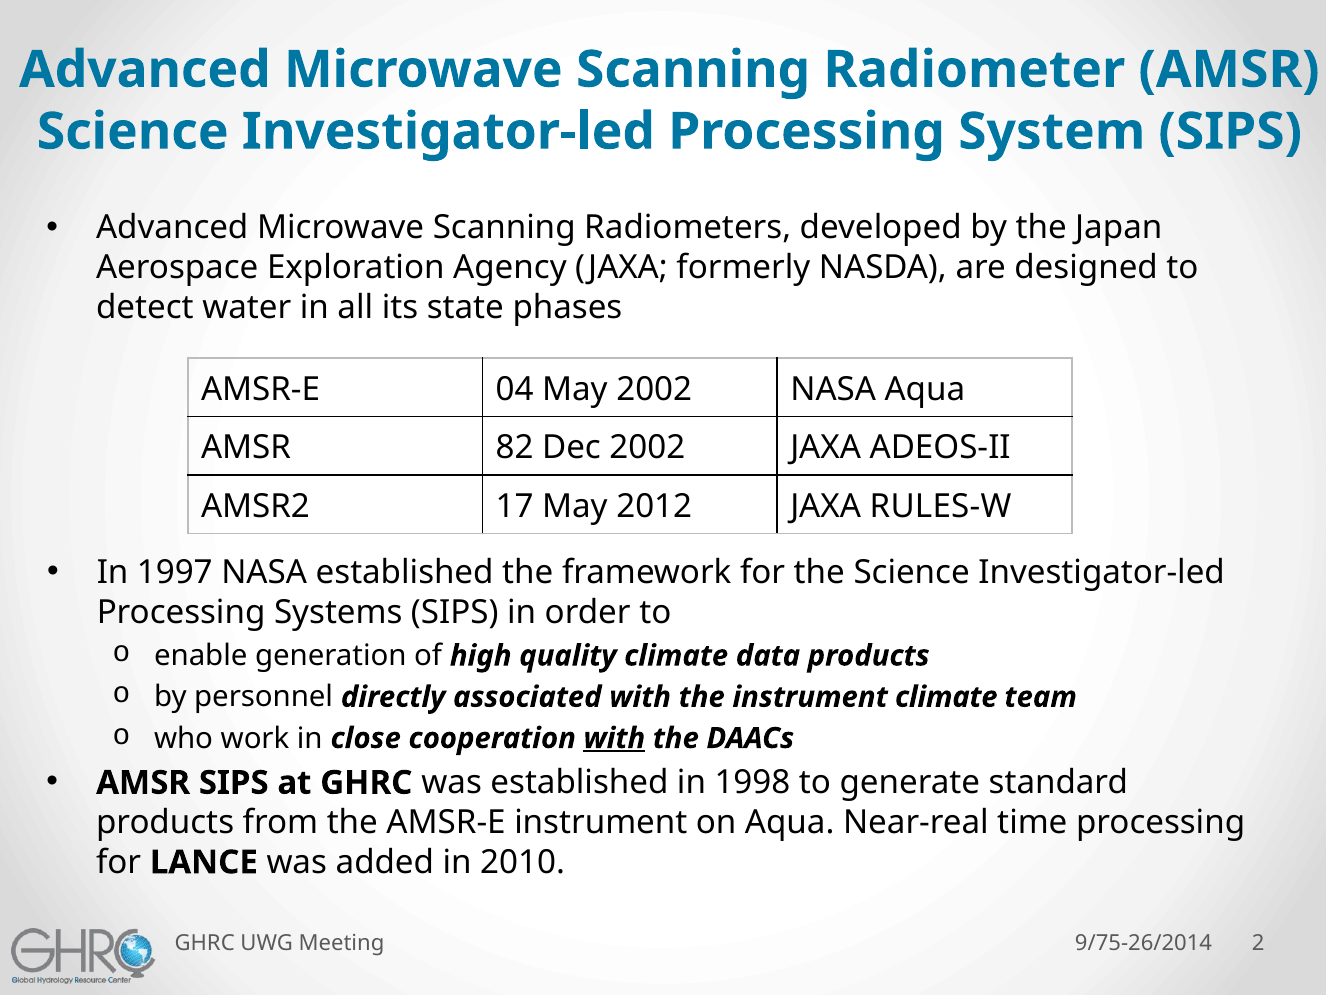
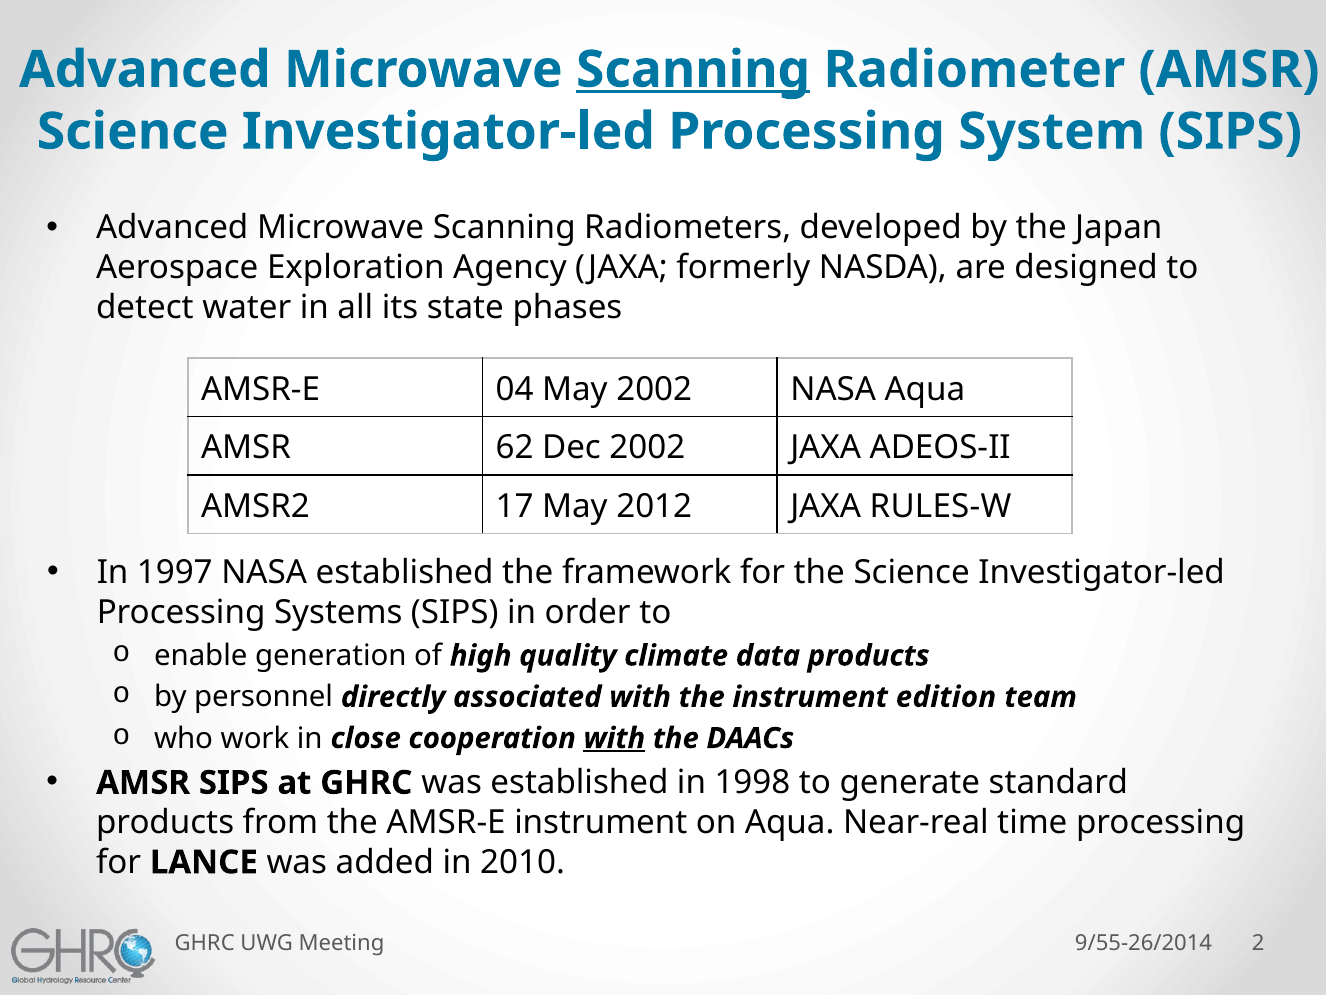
Scanning underline: none -> present (693, 70)
82: 82 -> 62 (515, 447)
instrument climate: climate -> edition (946, 697)
9/75-26/2014: 9/75-26/2014 -> 9/55-26/2014 (1144, 943)
